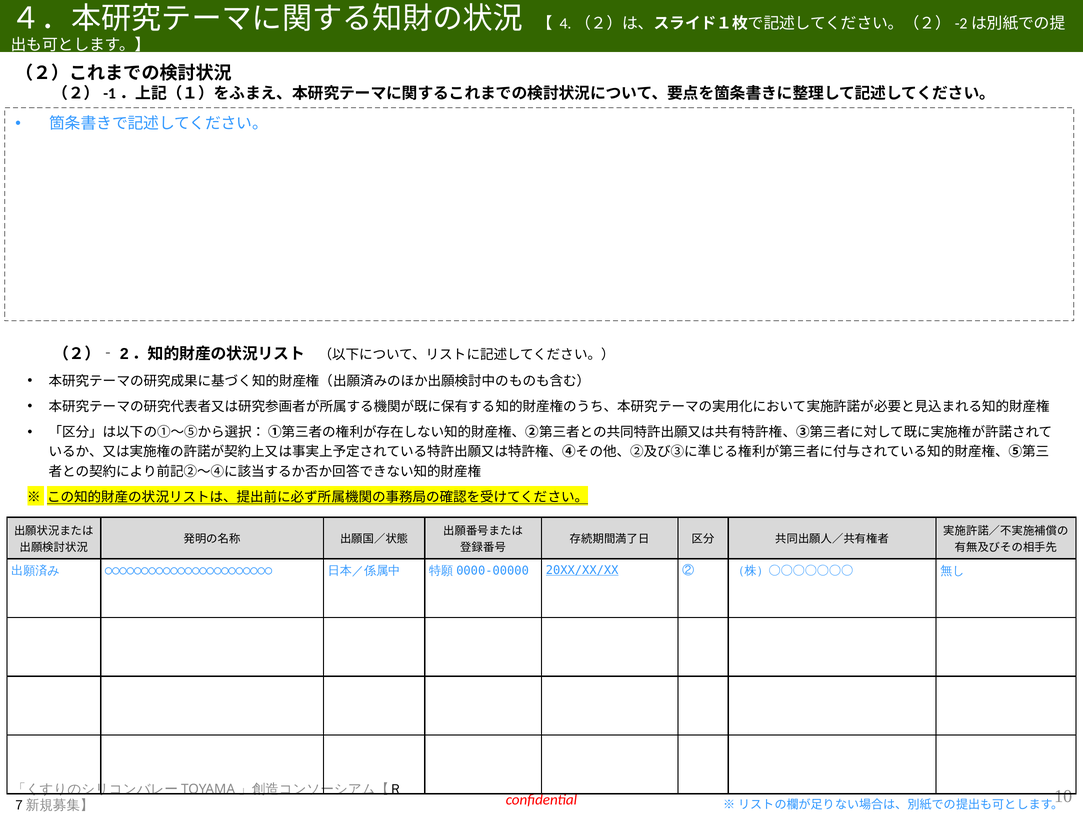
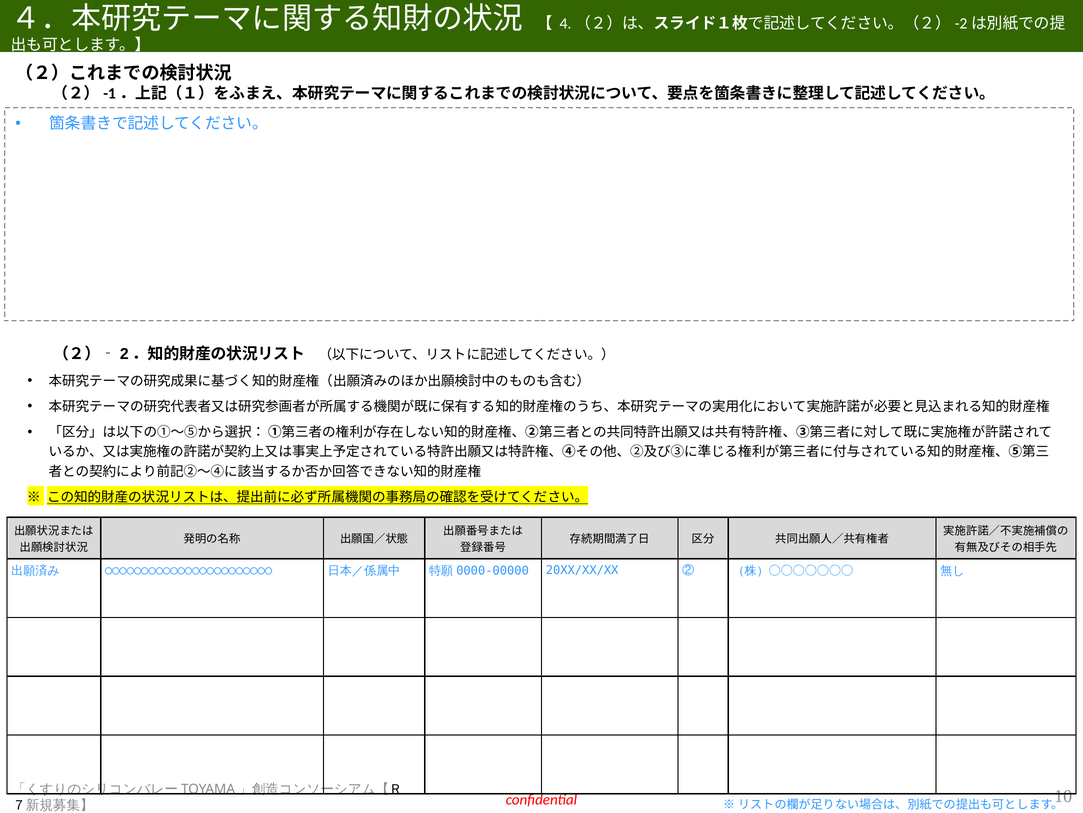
20XX/XX/XX underline: present -> none (582, 570)
